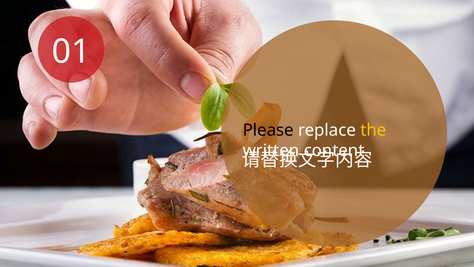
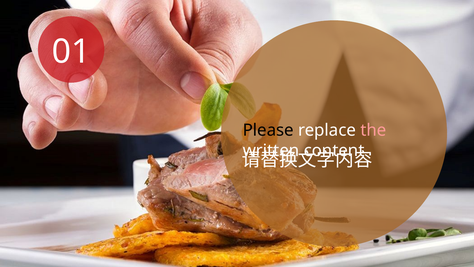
the colour: yellow -> pink (373, 130)
